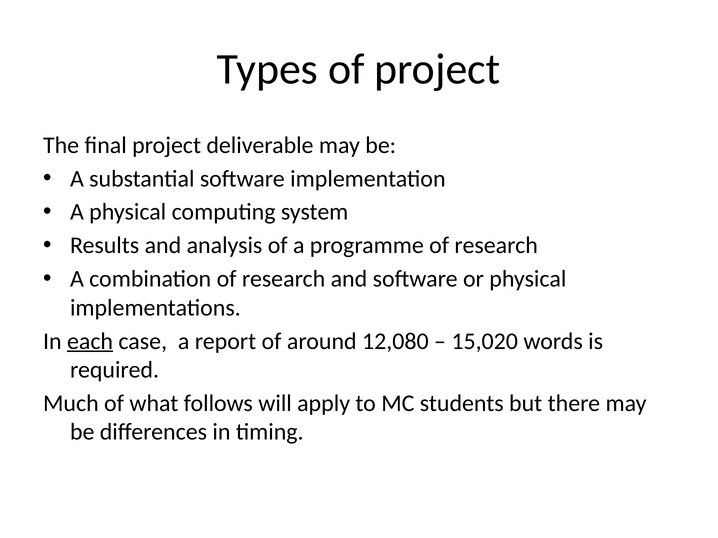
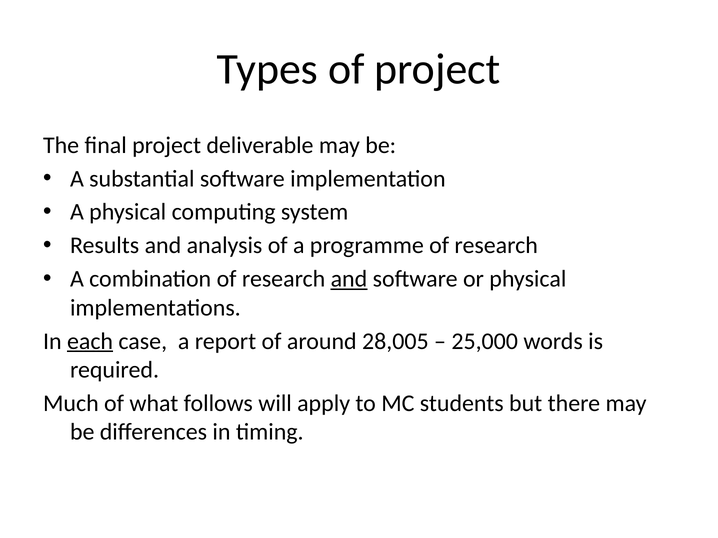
and underline: none -> present (349, 279)
12,080: 12,080 -> 28,005 (395, 341)
15,020: 15,020 -> 25,000 (485, 341)
